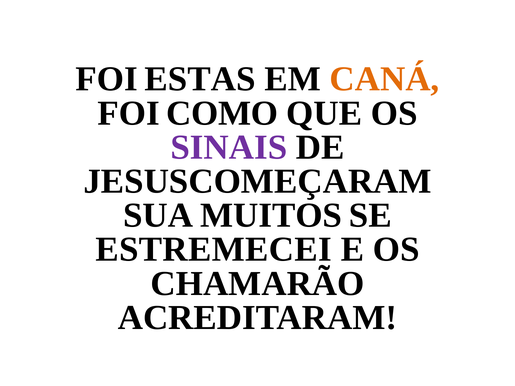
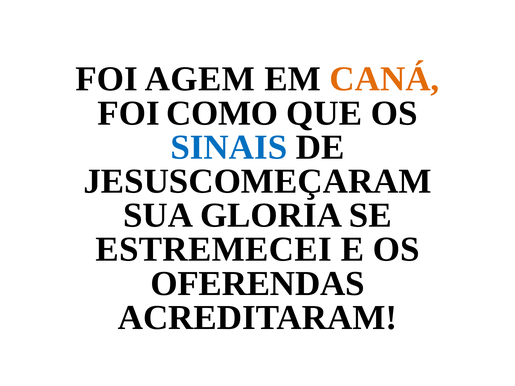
ESTAS: ESTAS -> AGEM (200, 79)
SINAIS colour: purple -> blue (229, 147)
MUITOS: MUITOS -> GLORIA (271, 215)
CHAMARÃO: CHAMARÃO -> OFERENDAS (258, 284)
